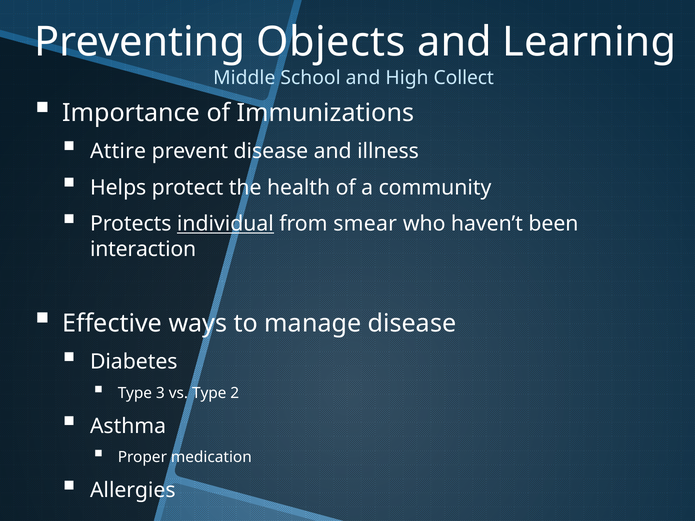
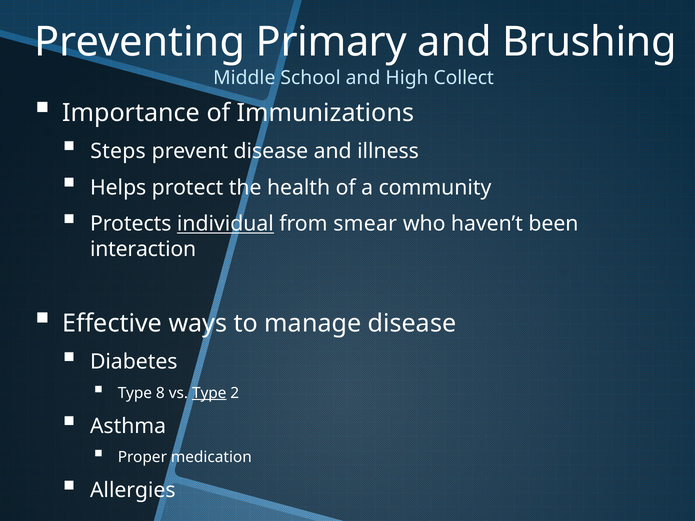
Objects: Objects -> Primary (331, 42)
Learning: Learning -> Brushing (589, 42)
Attire: Attire -> Steps (118, 151)
3: 3 -> 8 (160, 393)
Type underline: none -> present (209, 393)
